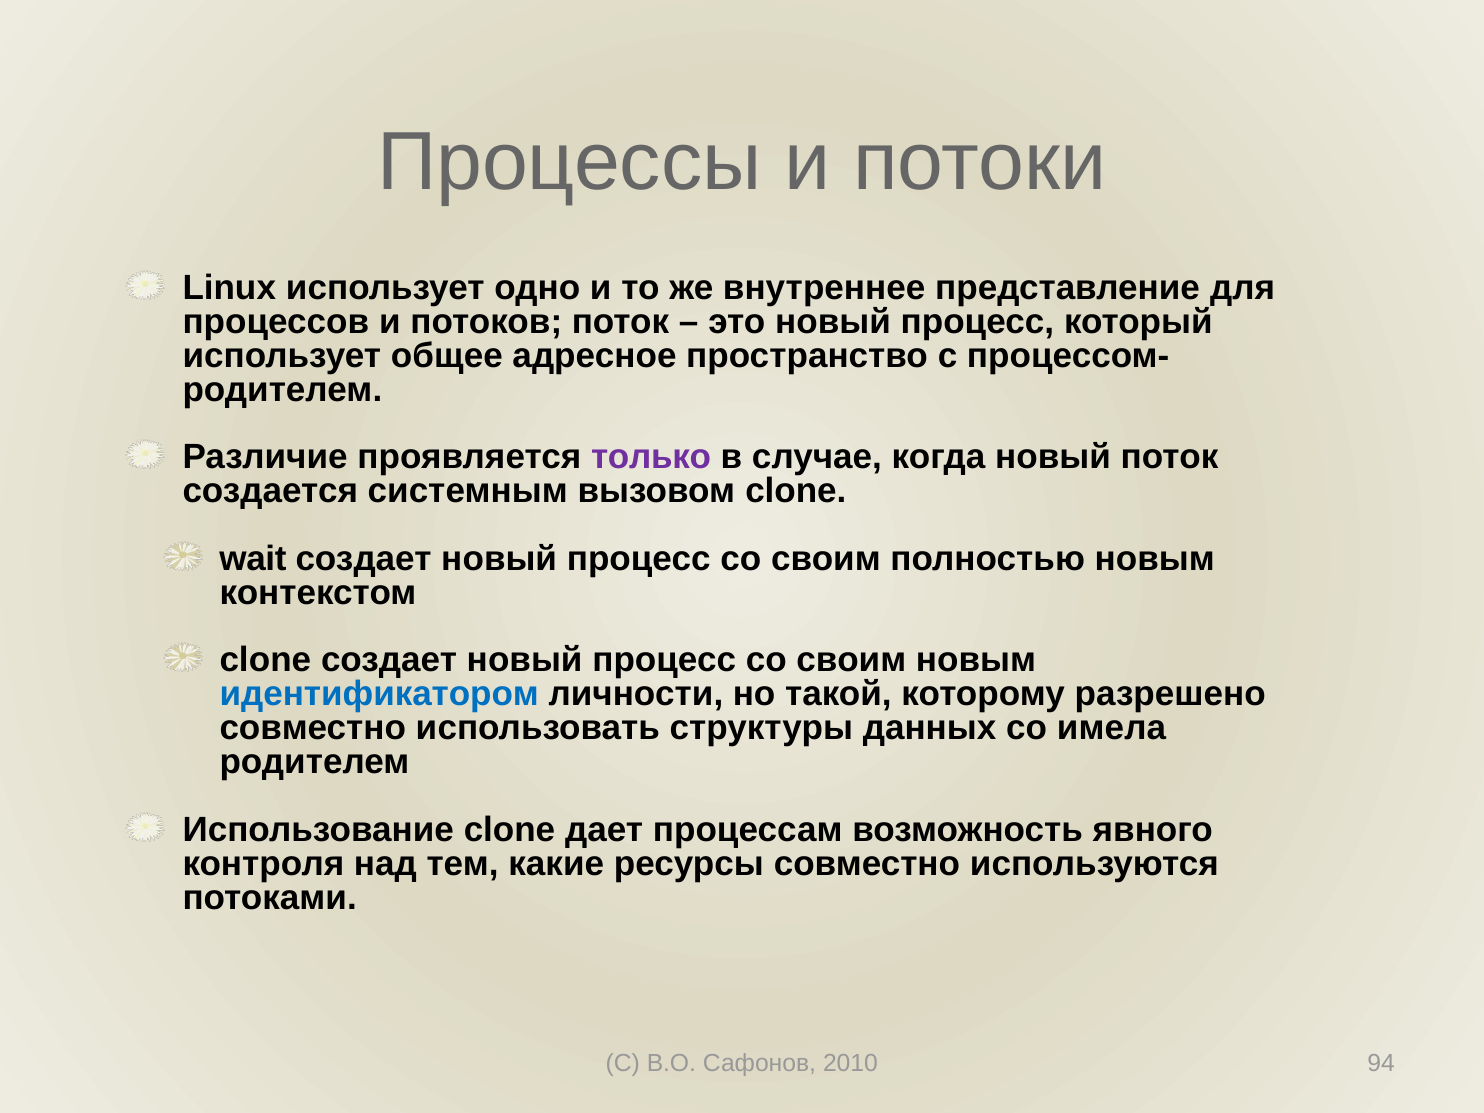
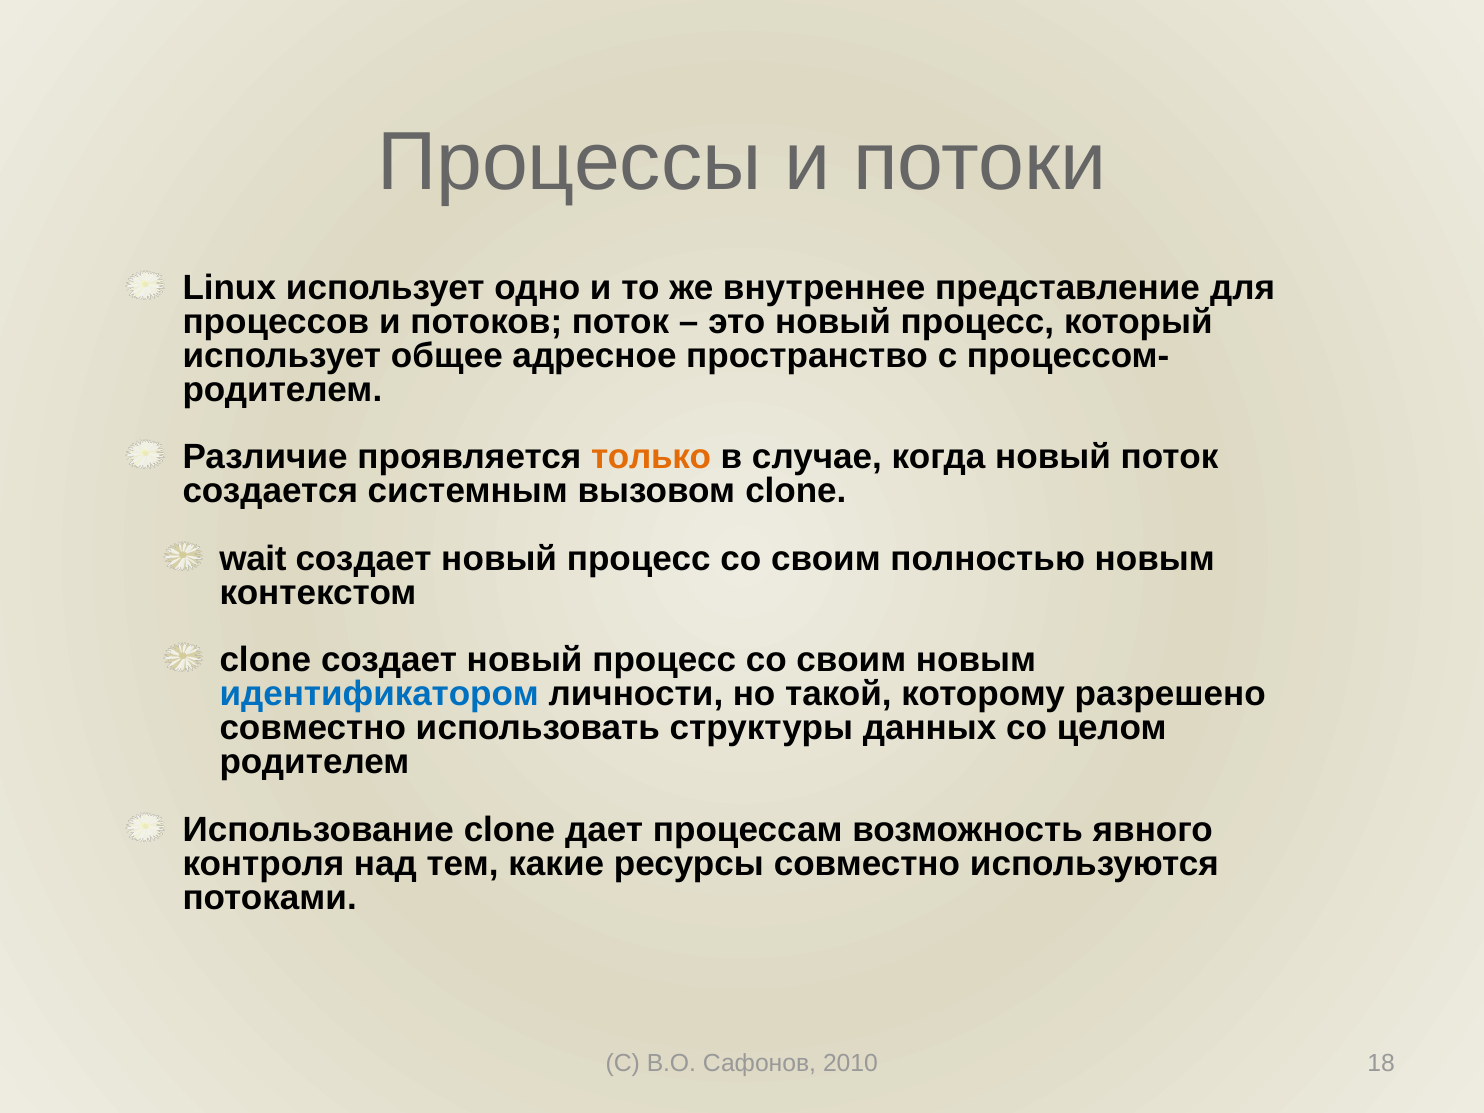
только colour: purple -> orange (651, 457)
имела: имела -> целом (1112, 728)
94: 94 -> 18 (1381, 1063)
